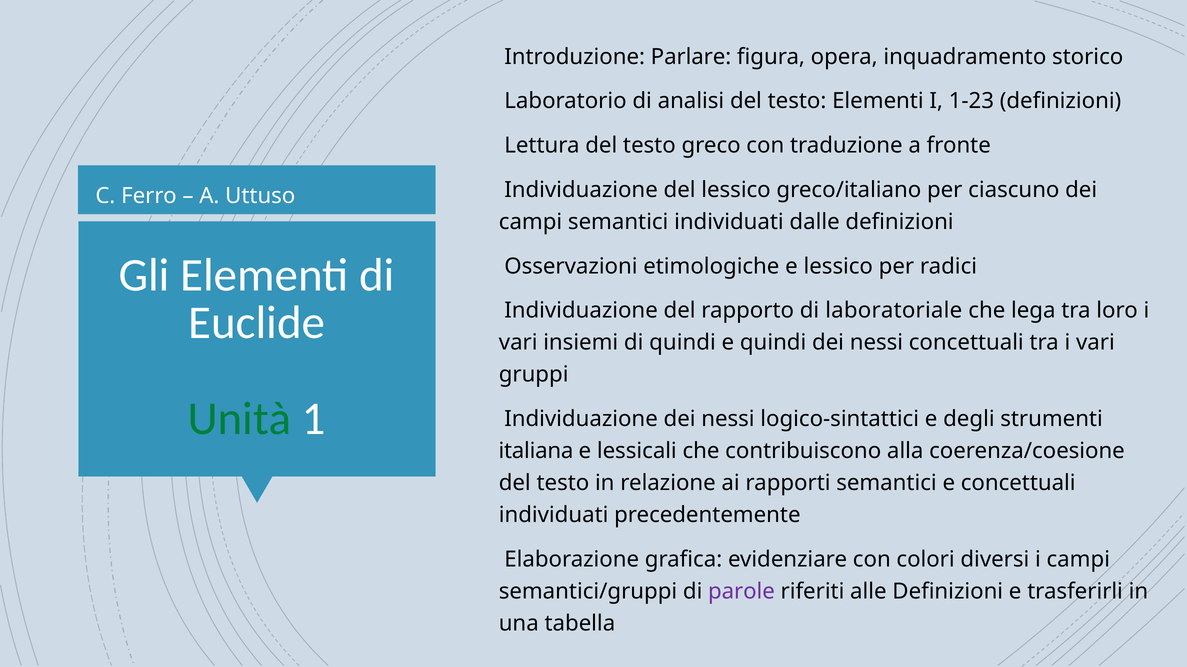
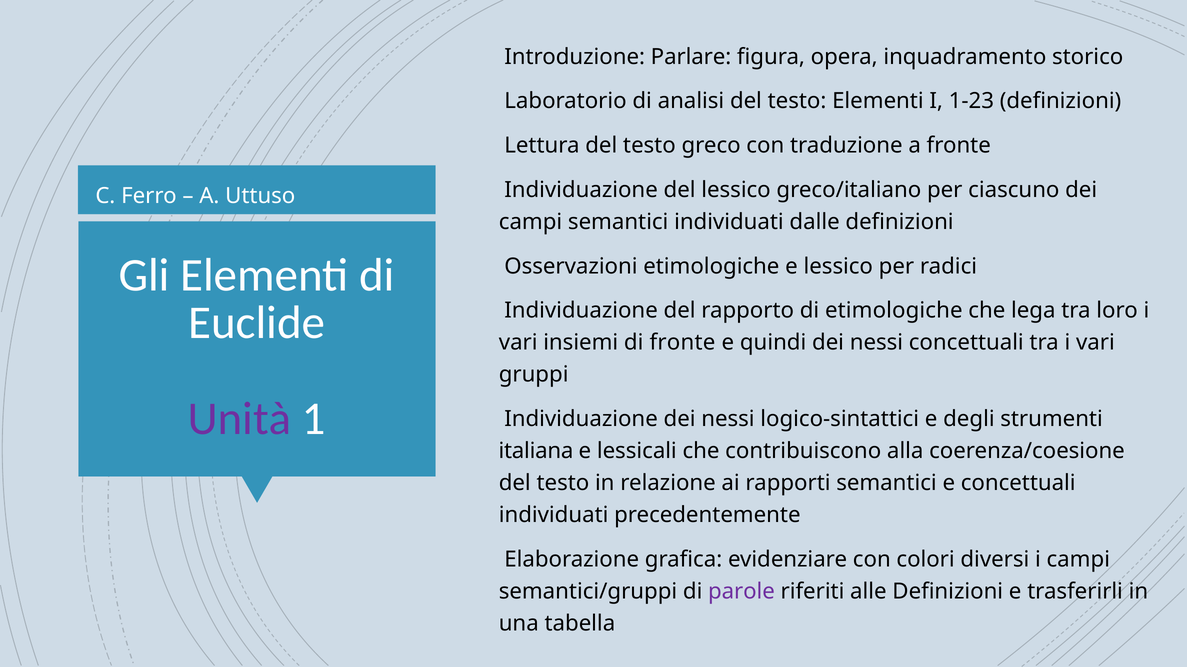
di laboratoriale: laboratoriale -> etimologiche (894, 311)
di quindi: quindi -> fronte (682, 343)
Unità colour: green -> purple (240, 419)
